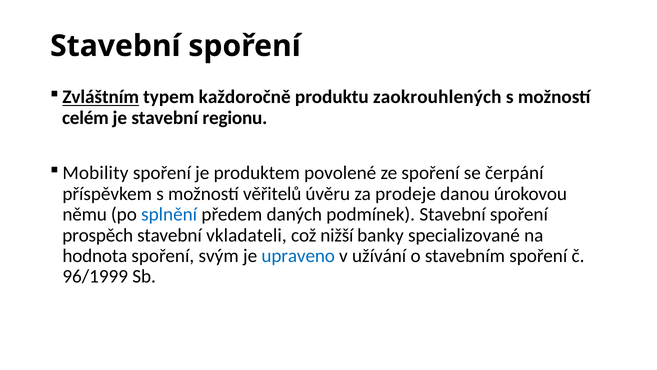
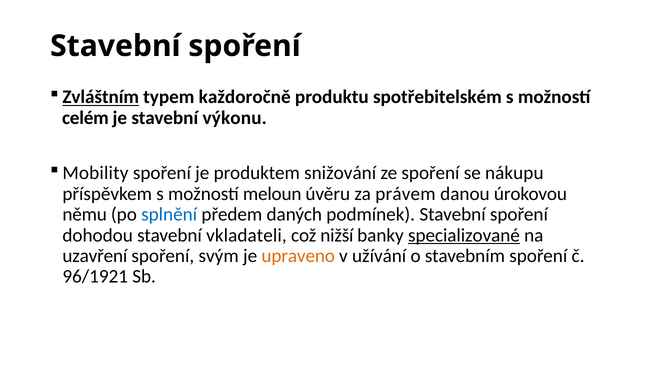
zaokrouhlených: zaokrouhlených -> spotřebitelském (437, 97)
regionu: regionu -> výkonu (235, 118)
povolené: povolené -> snižování (340, 173)
čerpání: čerpání -> nákupu (514, 173)
věřitelů: věřitelů -> meloun (272, 193)
prodeje: prodeje -> právem (405, 193)
prospěch: prospěch -> dohodou (98, 235)
specializované underline: none -> present (464, 235)
hodnota: hodnota -> uzavření (95, 256)
upraveno colour: blue -> orange (298, 256)
96/1999: 96/1999 -> 96/1921 (95, 276)
